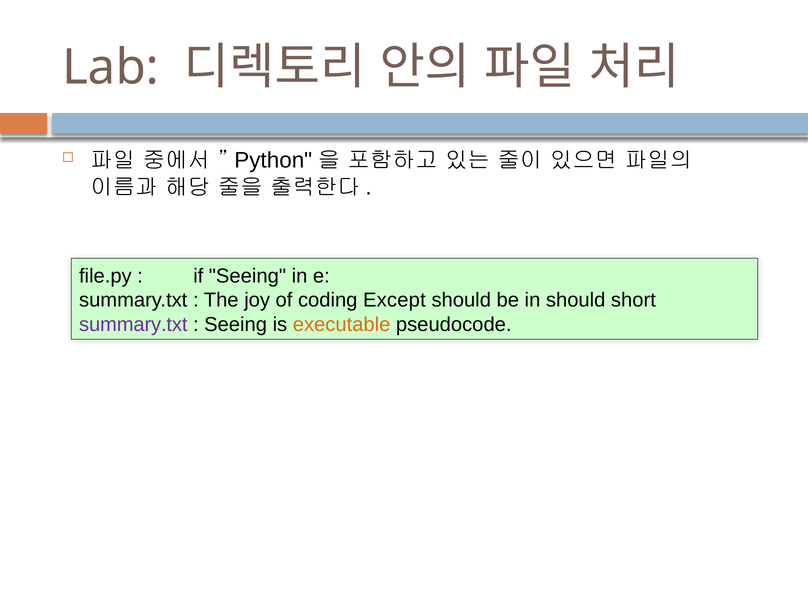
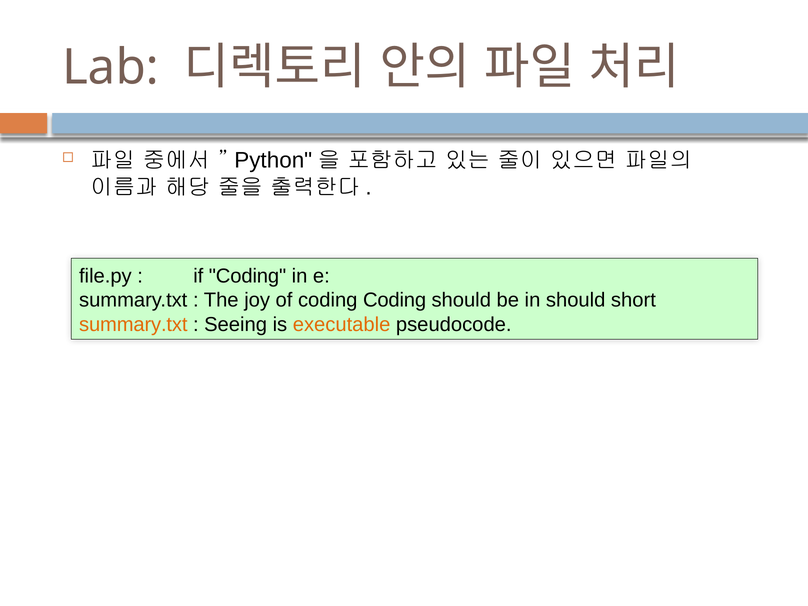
if Seeing: Seeing -> Coding (248, 276)
coding Except: Except -> Coding (395, 300)
summary.txt colour: purple -> orange (133, 324)
